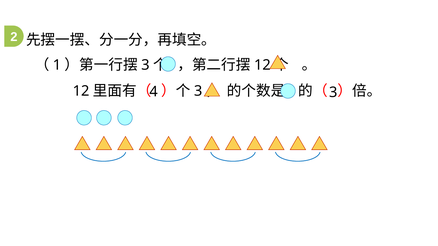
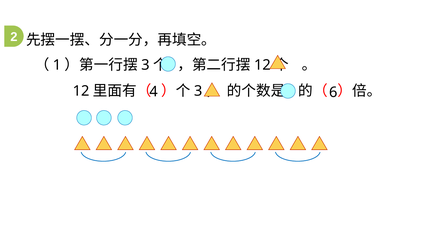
4 3: 3 -> 6 (333, 93)
